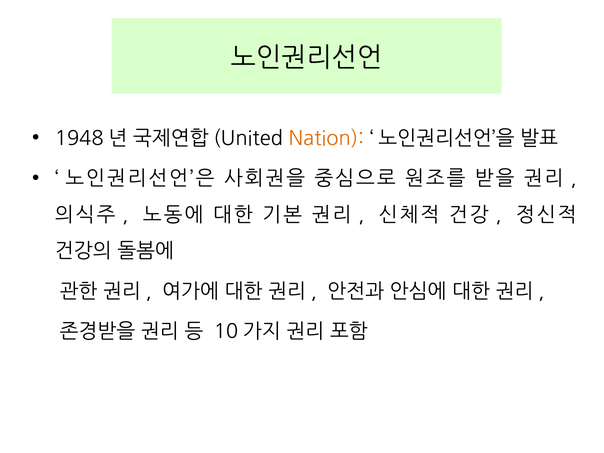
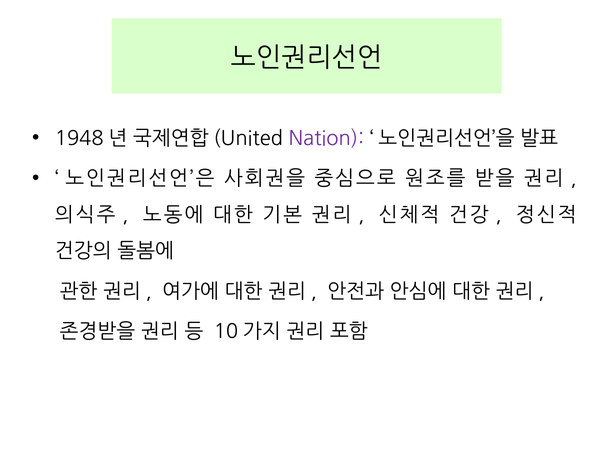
Nation colour: orange -> purple (326, 138)
